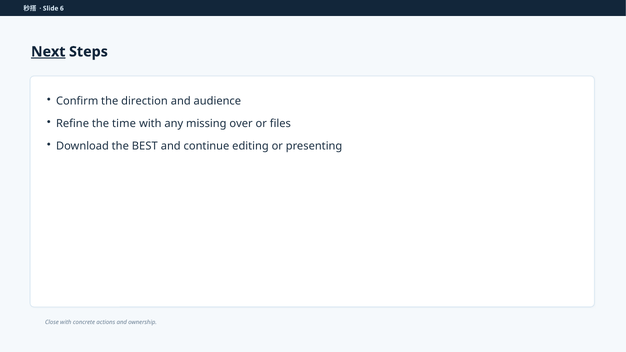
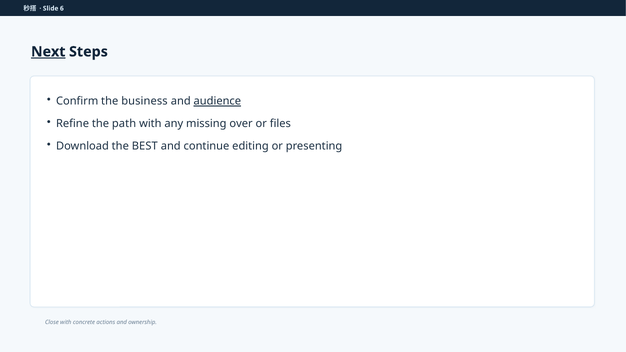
direction: direction -> business (144, 101)
audience underline: none -> present (217, 101)
time: time -> path (124, 124)
